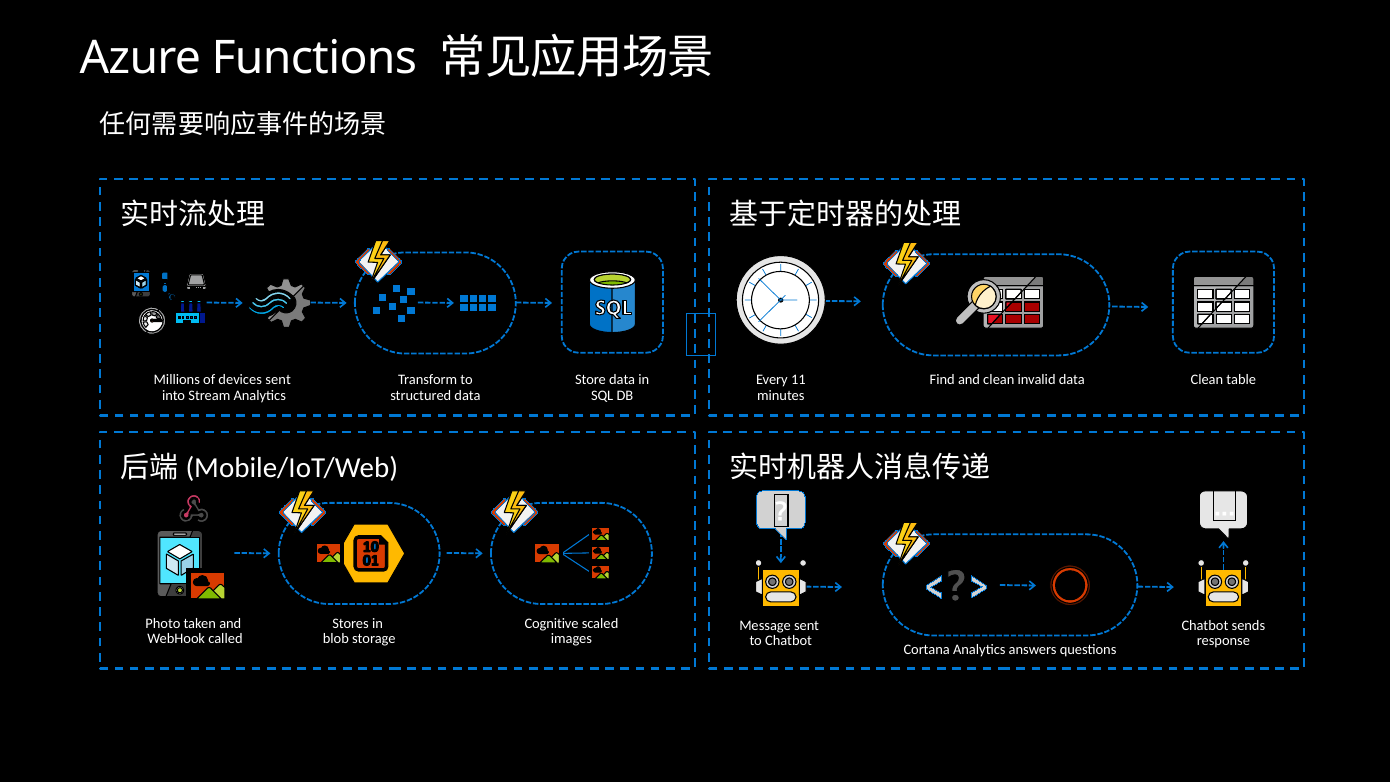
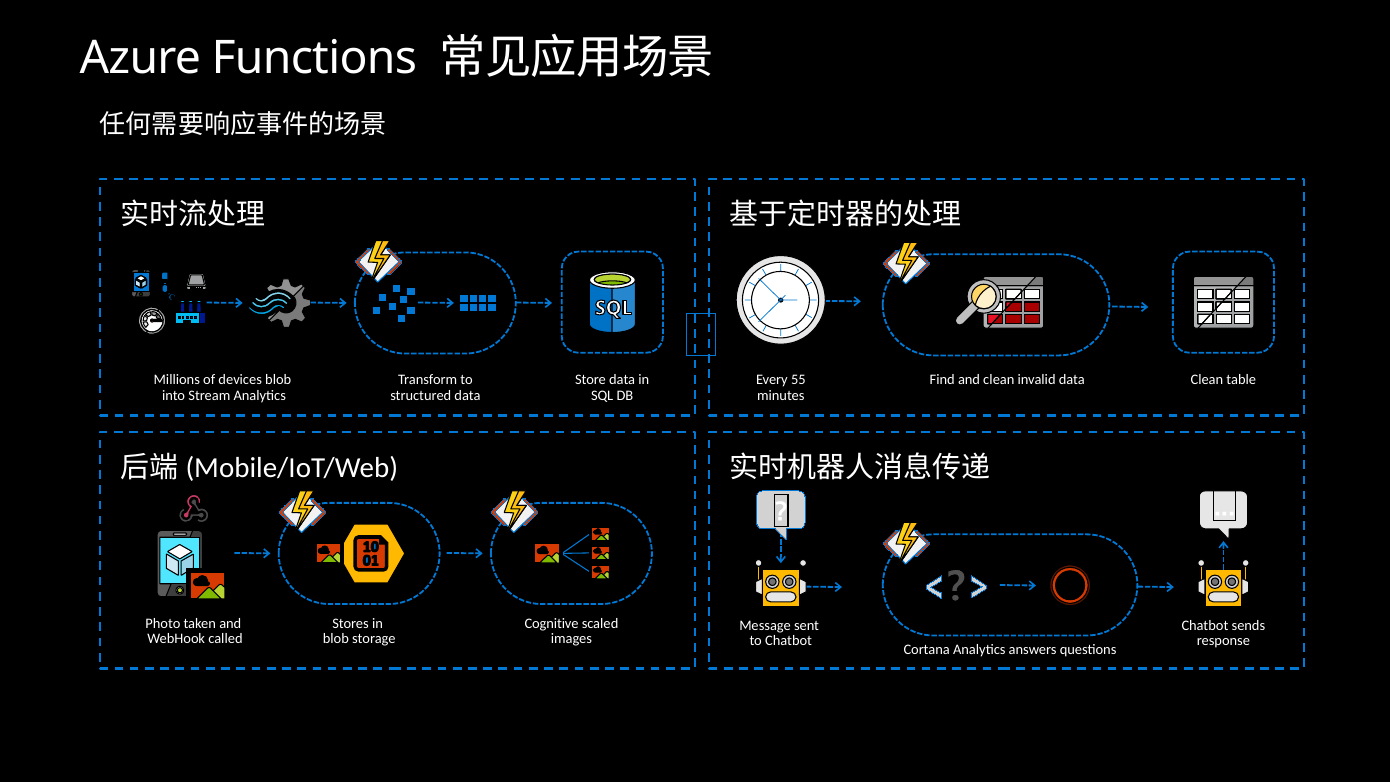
devices sent: sent -> blob (278, 380)
11: 11 -> 55 (798, 380)
